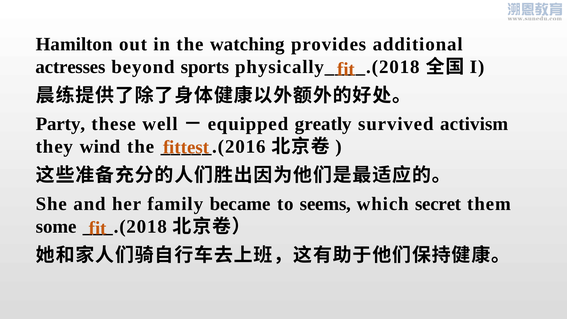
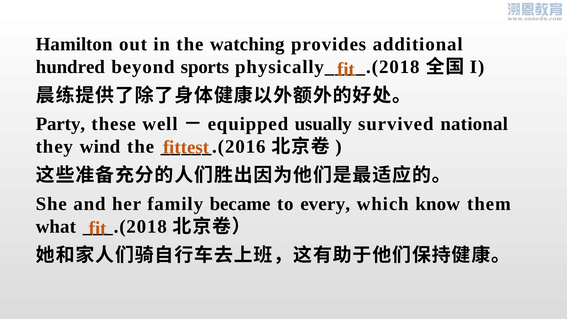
actresses: actresses -> hundred (70, 67)
greatly: greatly -> usually (323, 124)
activism: activism -> national (474, 124)
seems: seems -> every (325, 204)
secret: secret -> know (438, 204)
some: some -> what (56, 227)
